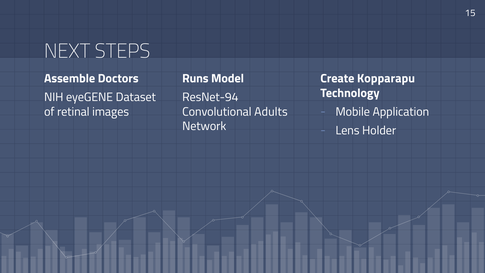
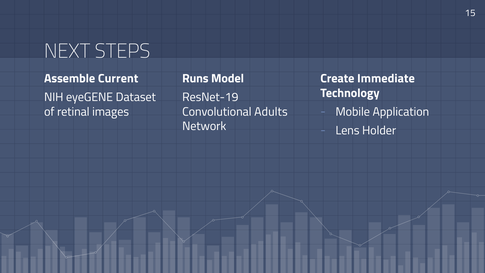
Doctors: Doctors -> Current (118, 79)
Kopparapu: Kopparapu -> Immediate (386, 79)
ResNet-94: ResNet-94 -> ResNet-19 (210, 97)
